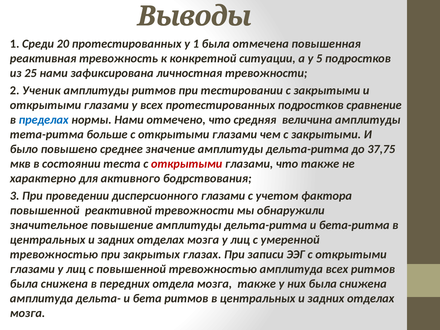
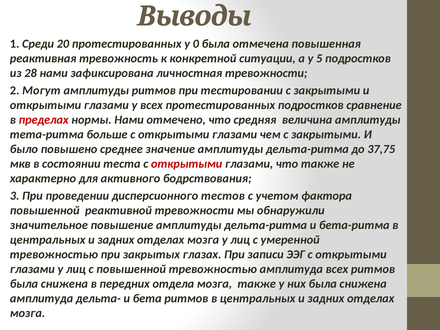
у 1: 1 -> 0 (196, 44)
25: 25 -> 28 (31, 73)
Ученик: Ученик -> Могут (41, 90)
пределах colour: blue -> red (44, 120)
дисперсионного глазами: глазами -> тестов (223, 196)
